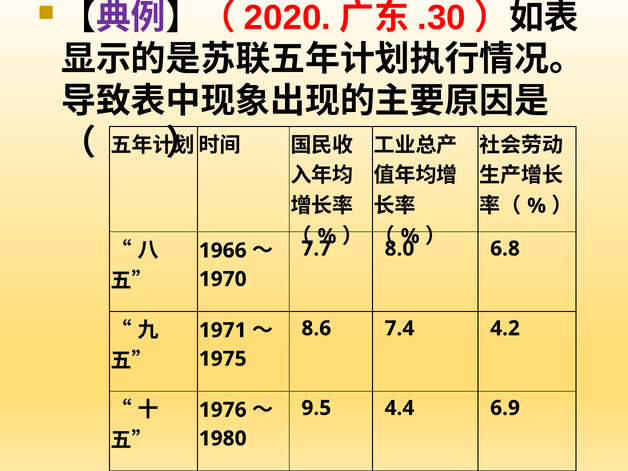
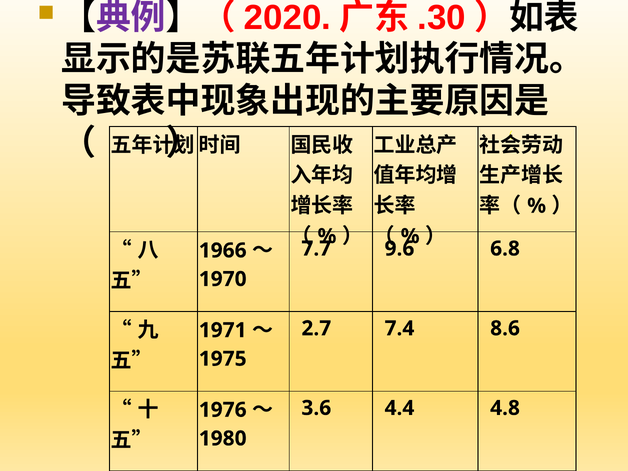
8.0: 8.0 -> 9.6 (399, 249)
8.6: 8.6 -> 2.7 (316, 328)
4.2: 4.2 -> 8.6 (505, 328)
9.5: 9.5 -> 3.6 (316, 408)
6.9: 6.9 -> 4.8 (505, 408)
